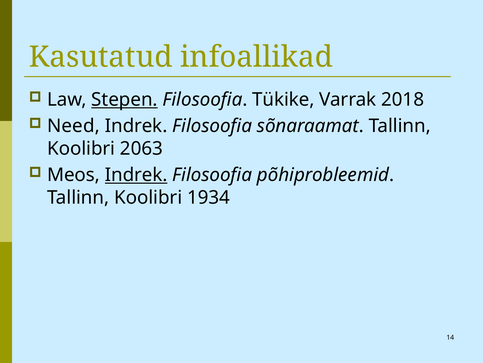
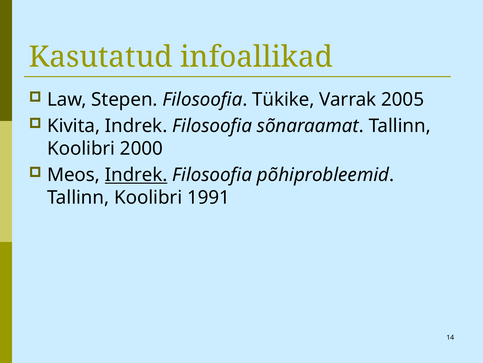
Stepen underline: present -> none (124, 100)
2018: 2018 -> 2005 (403, 100)
Need: Need -> Kivita (74, 126)
2063: 2063 -> 2000 (141, 148)
1934: 1934 -> 1991 (209, 197)
